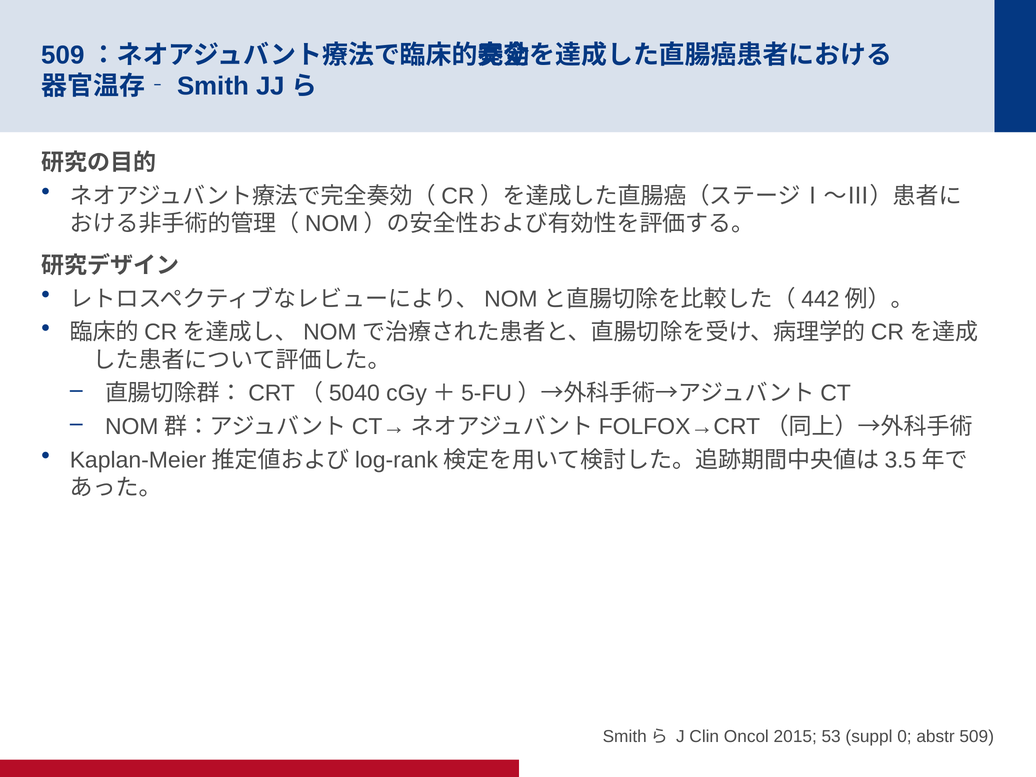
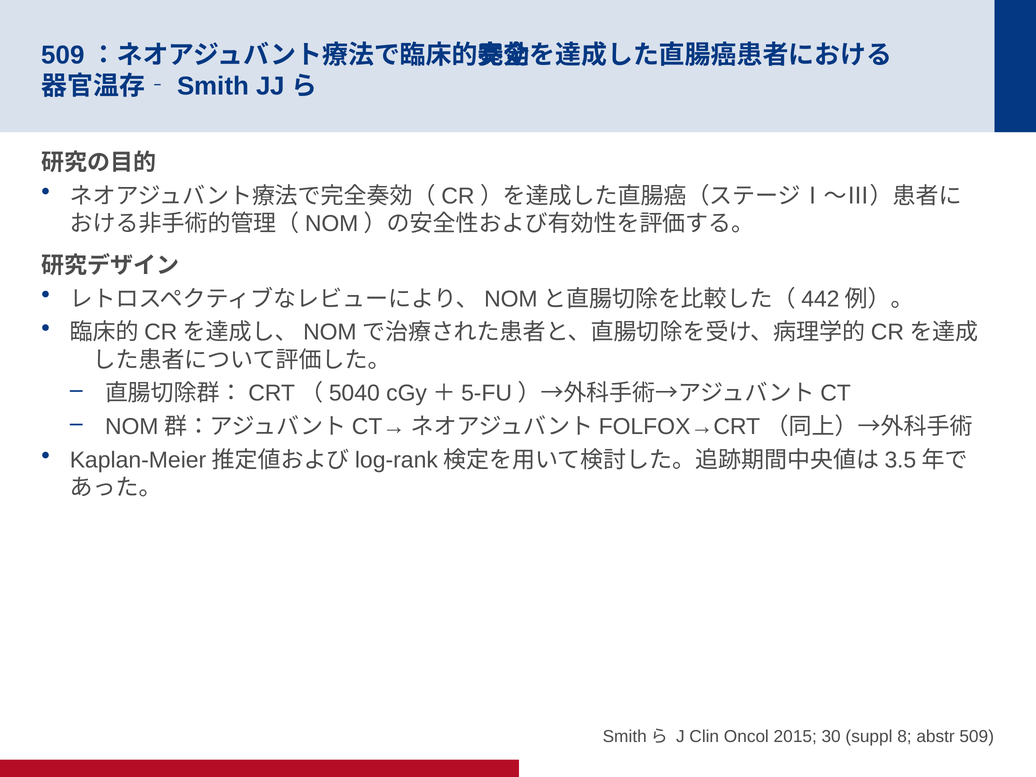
53: 53 -> 30 (831, 737)
0: 0 -> 8 (904, 737)
